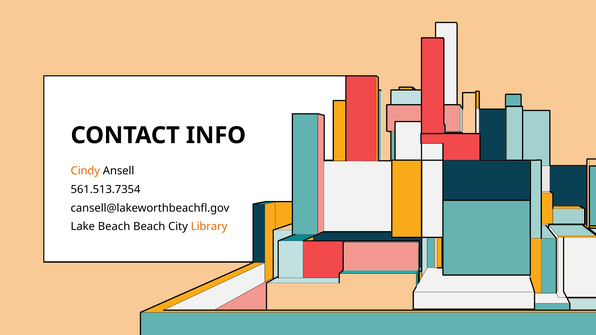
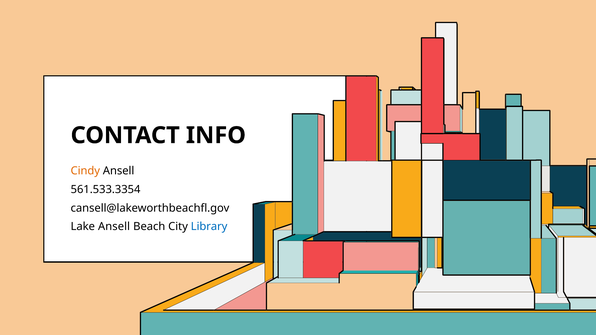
561.513.7354: 561.513.7354 -> 561.533.3354 (106, 190)
Lake Beach: Beach -> Ansell (114, 227)
Library colour: orange -> blue (209, 227)
